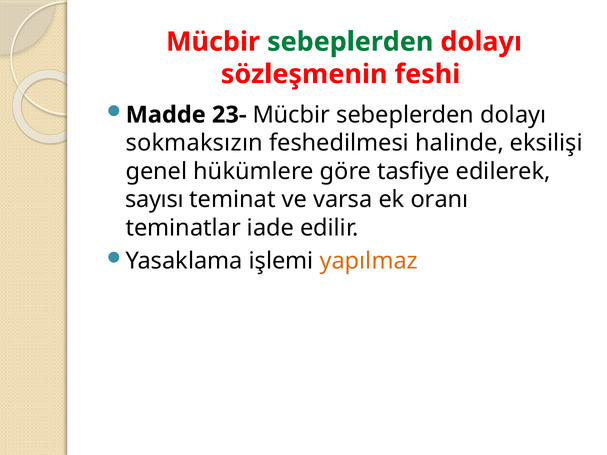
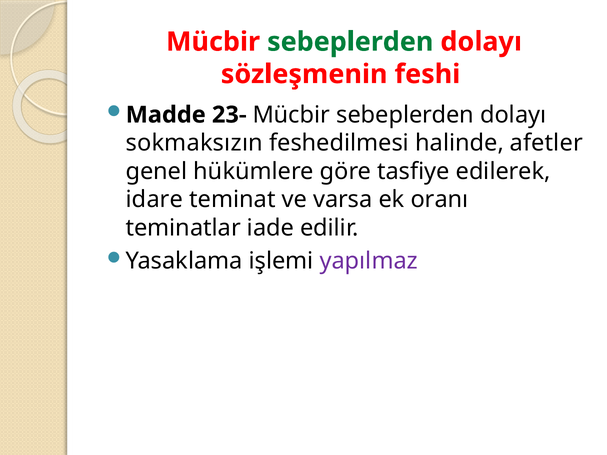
eksilişi: eksilişi -> afetler (546, 143)
sayısı: sayısı -> idare (154, 200)
yapılmaz colour: orange -> purple (369, 261)
